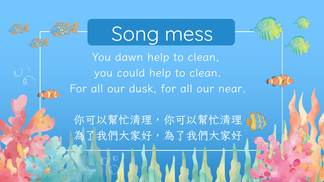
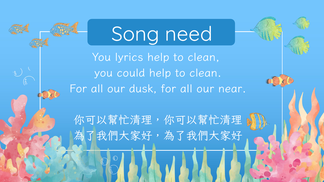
mess: mess -> need (189, 34)
dawn: dawn -> lyrics (129, 57)
